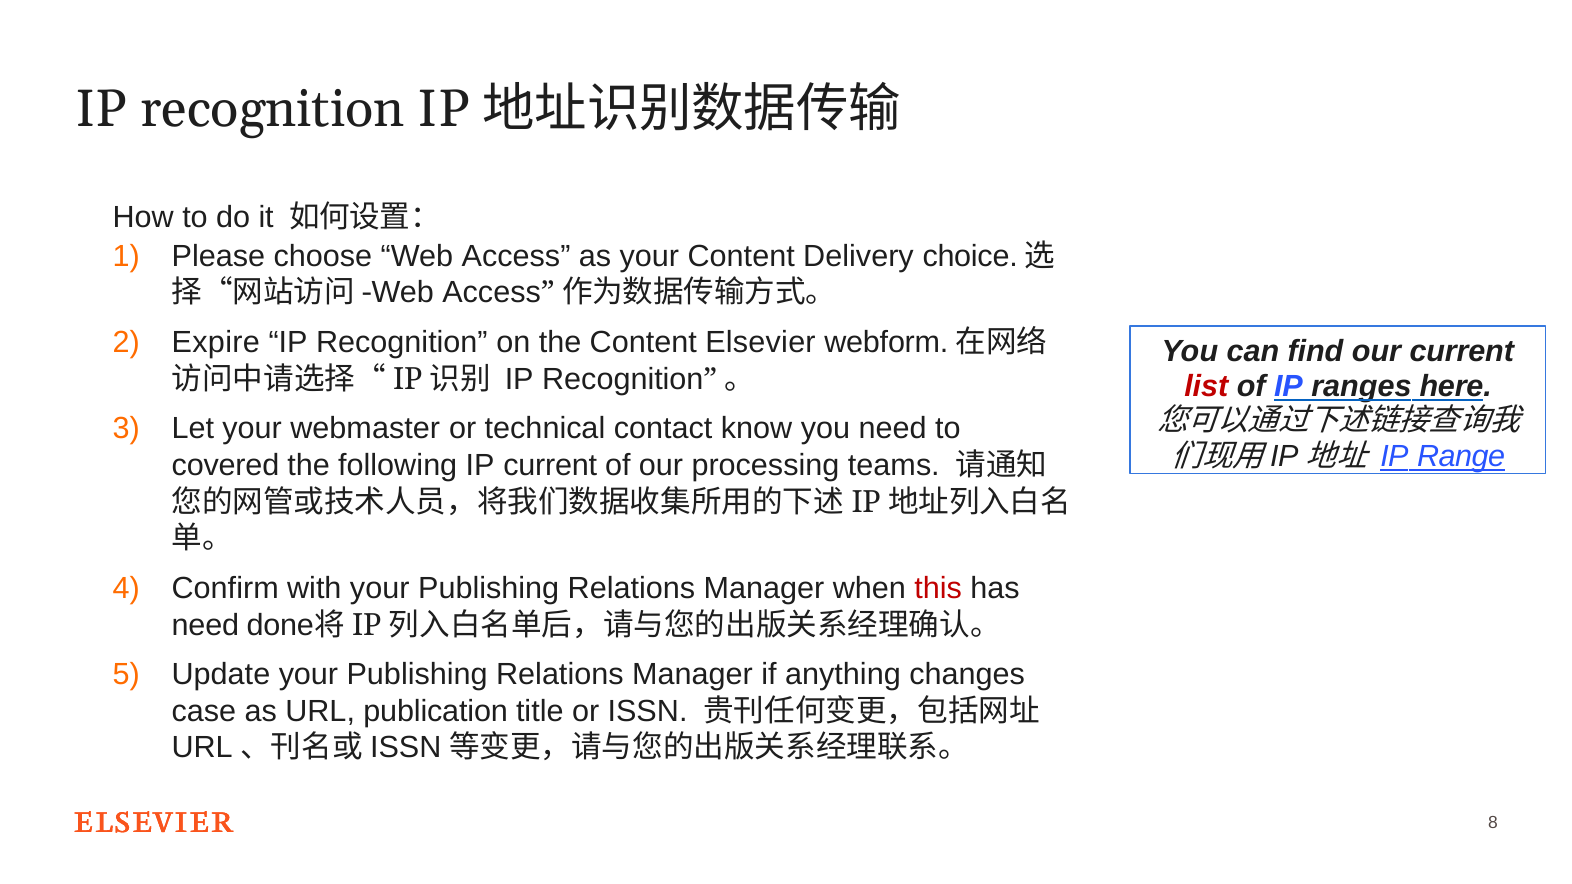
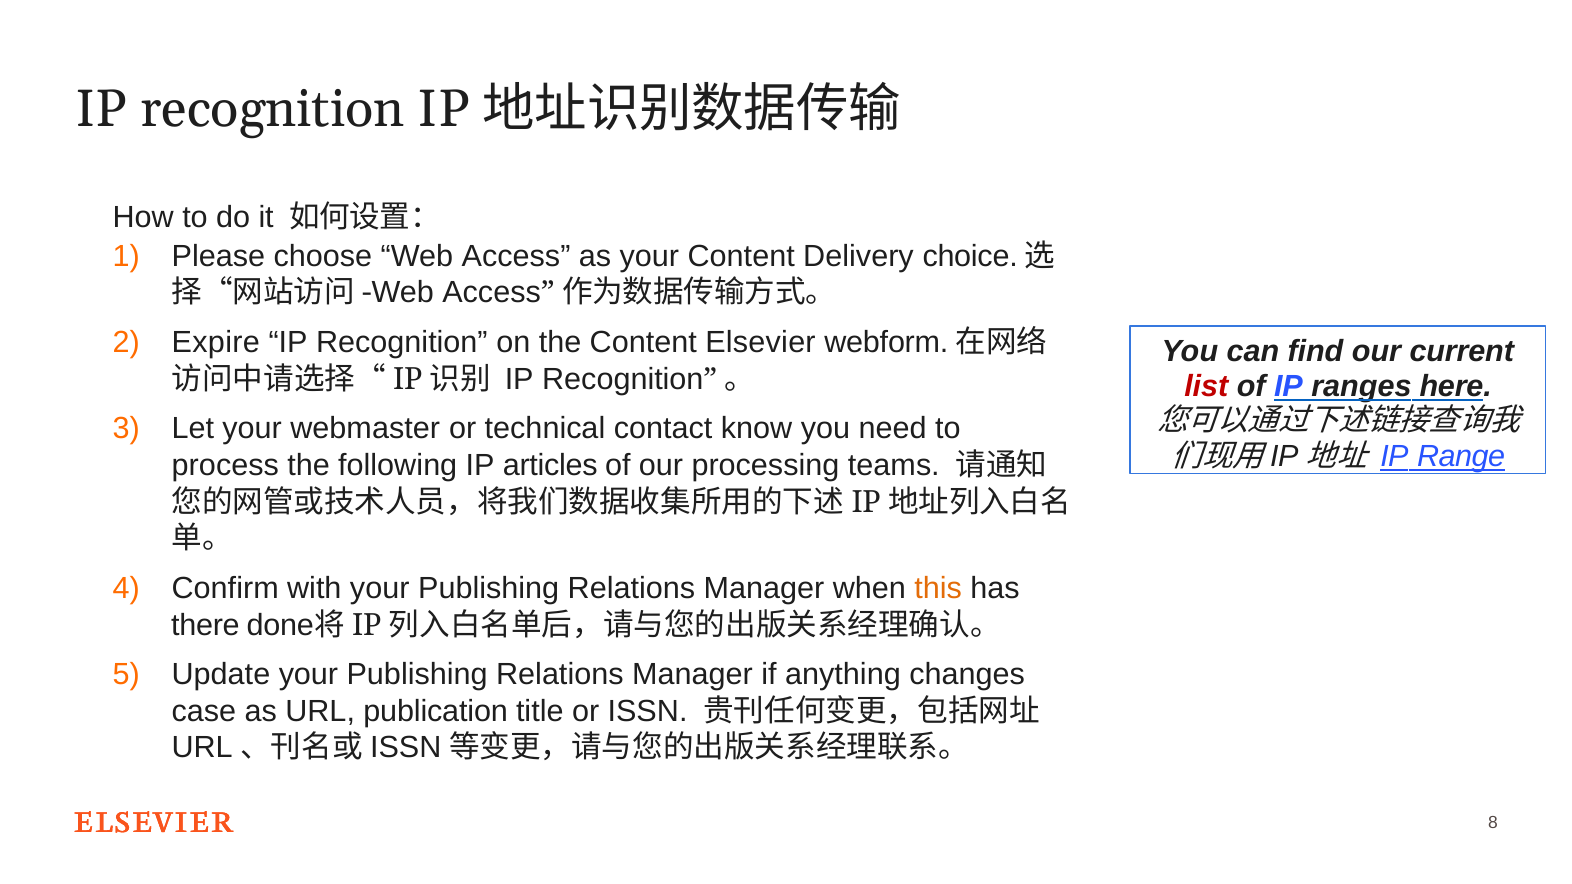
covered: covered -> process (225, 466)
IP current: current -> articles (550, 466)
this colour: red -> orange (938, 588)
need: need -> there (205, 625)
